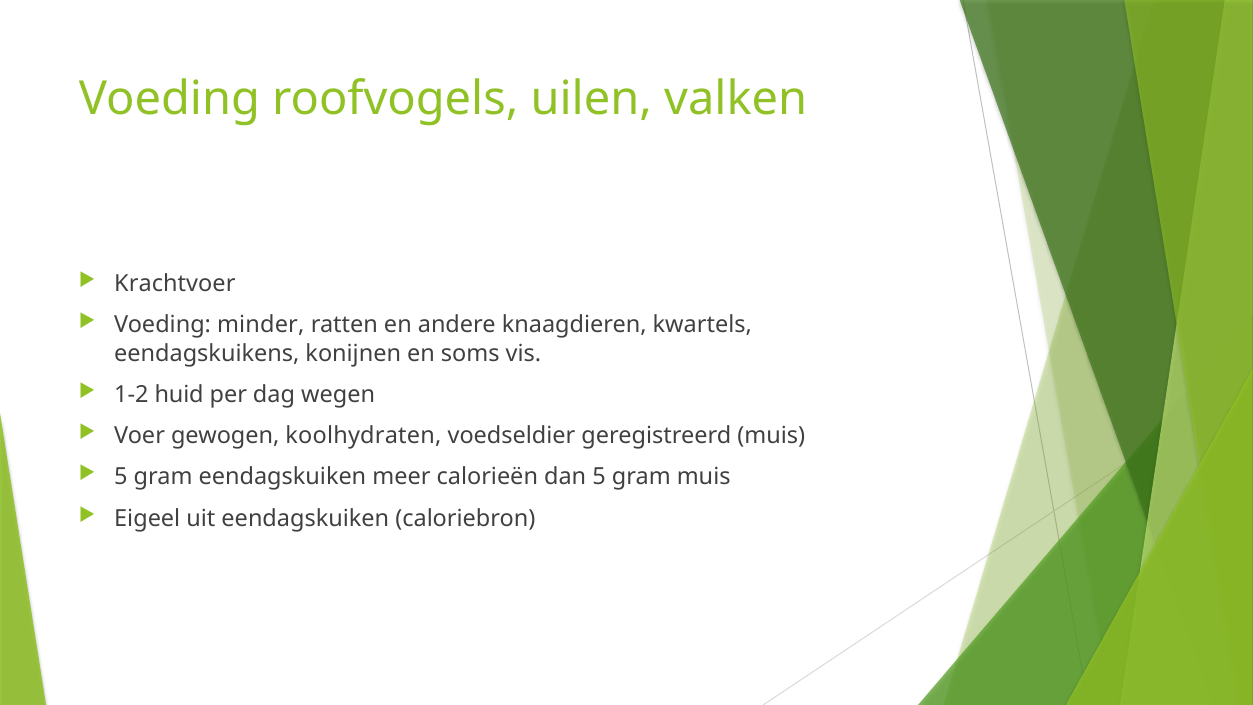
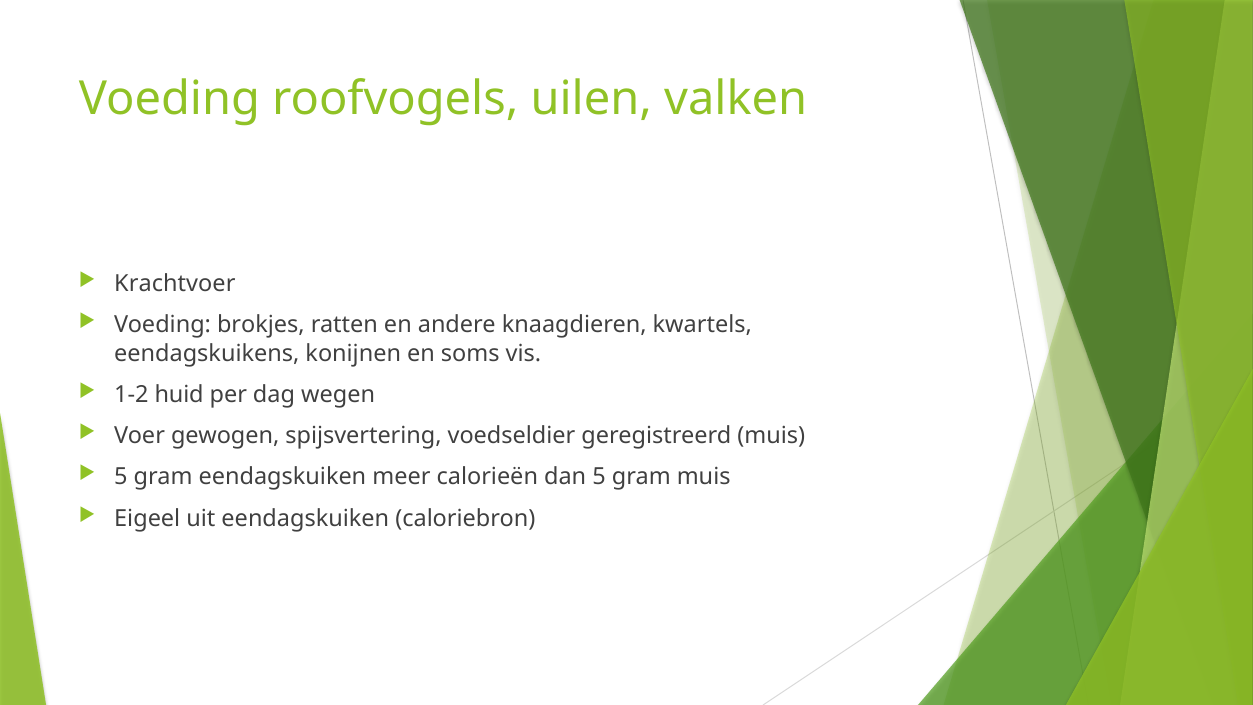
minder: minder -> brokjes (261, 325)
koolhydraten: koolhydraten -> spijsvertering (364, 436)
